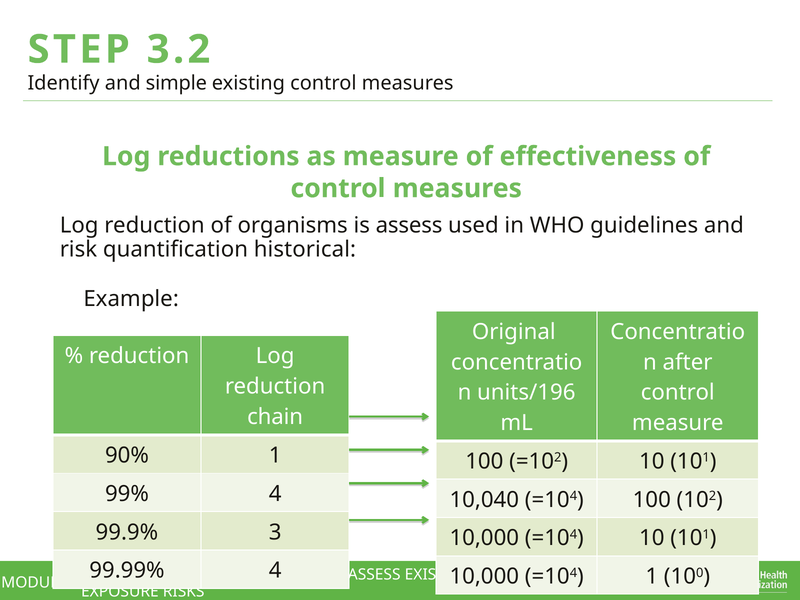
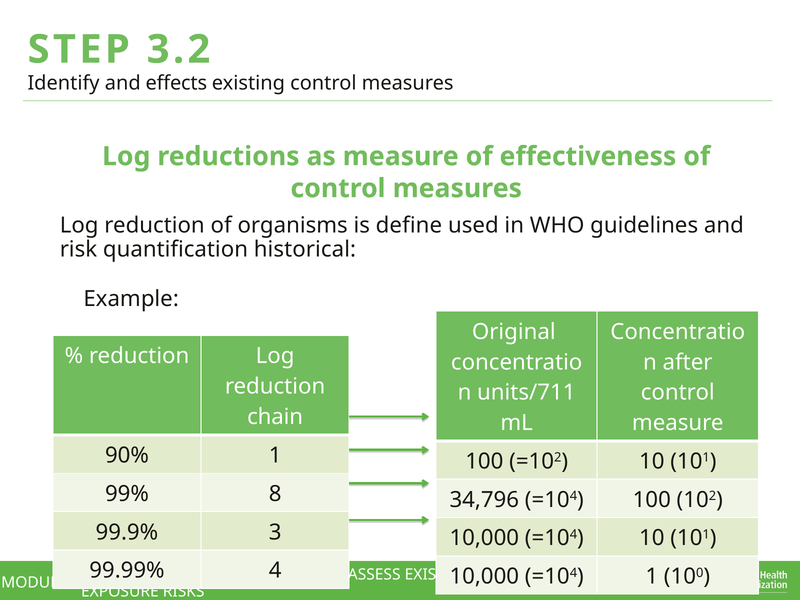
simple: simple -> effects (176, 83)
is assess: assess -> define (409, 225)
units/196: units/196 -> units/711 (526, 393)
99% 4: 4 -> 8 (275, 494)
10,040: 10,040 -> 34,796 (484, 500)
